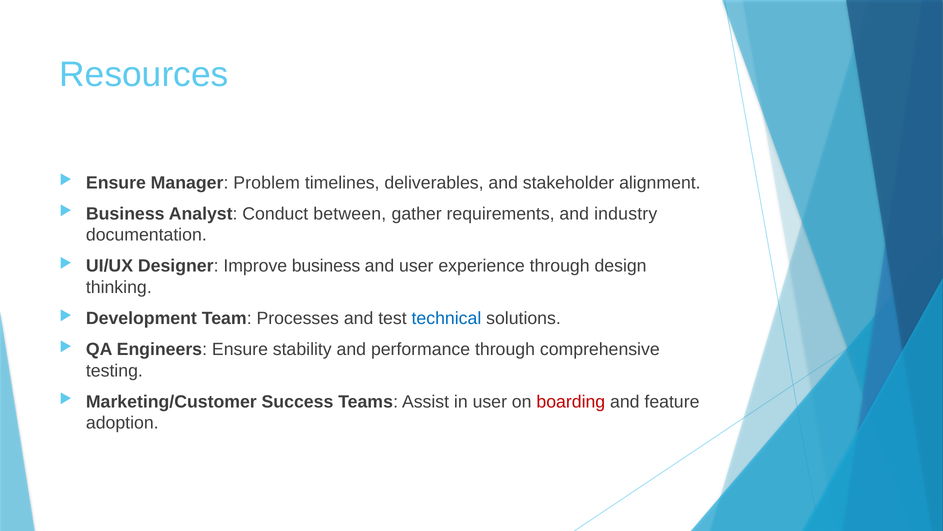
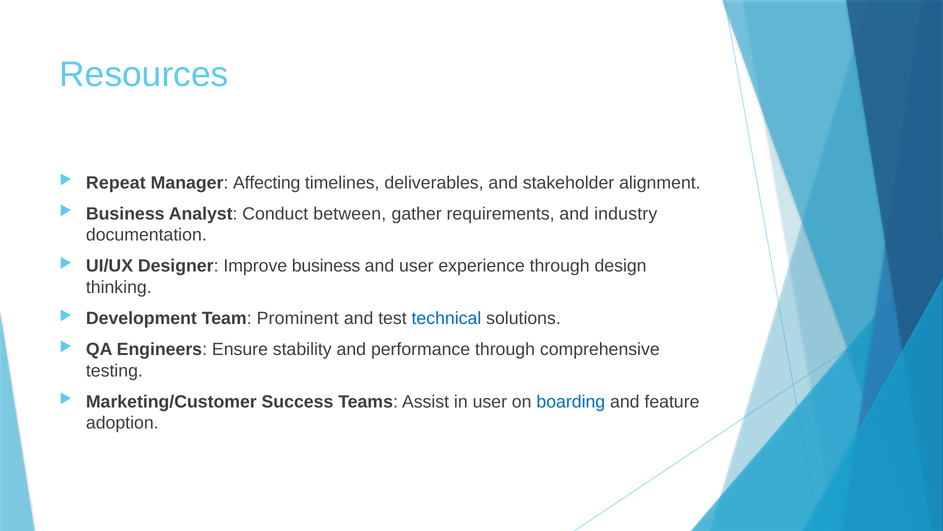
Ensure: Ensure -> Repeat (116, 183)
Problem: Problem -> Affecting (267, 183)
Processes: Processes -> Prominent (298, 318)
boarding colour: red -> blue (571, 401)
